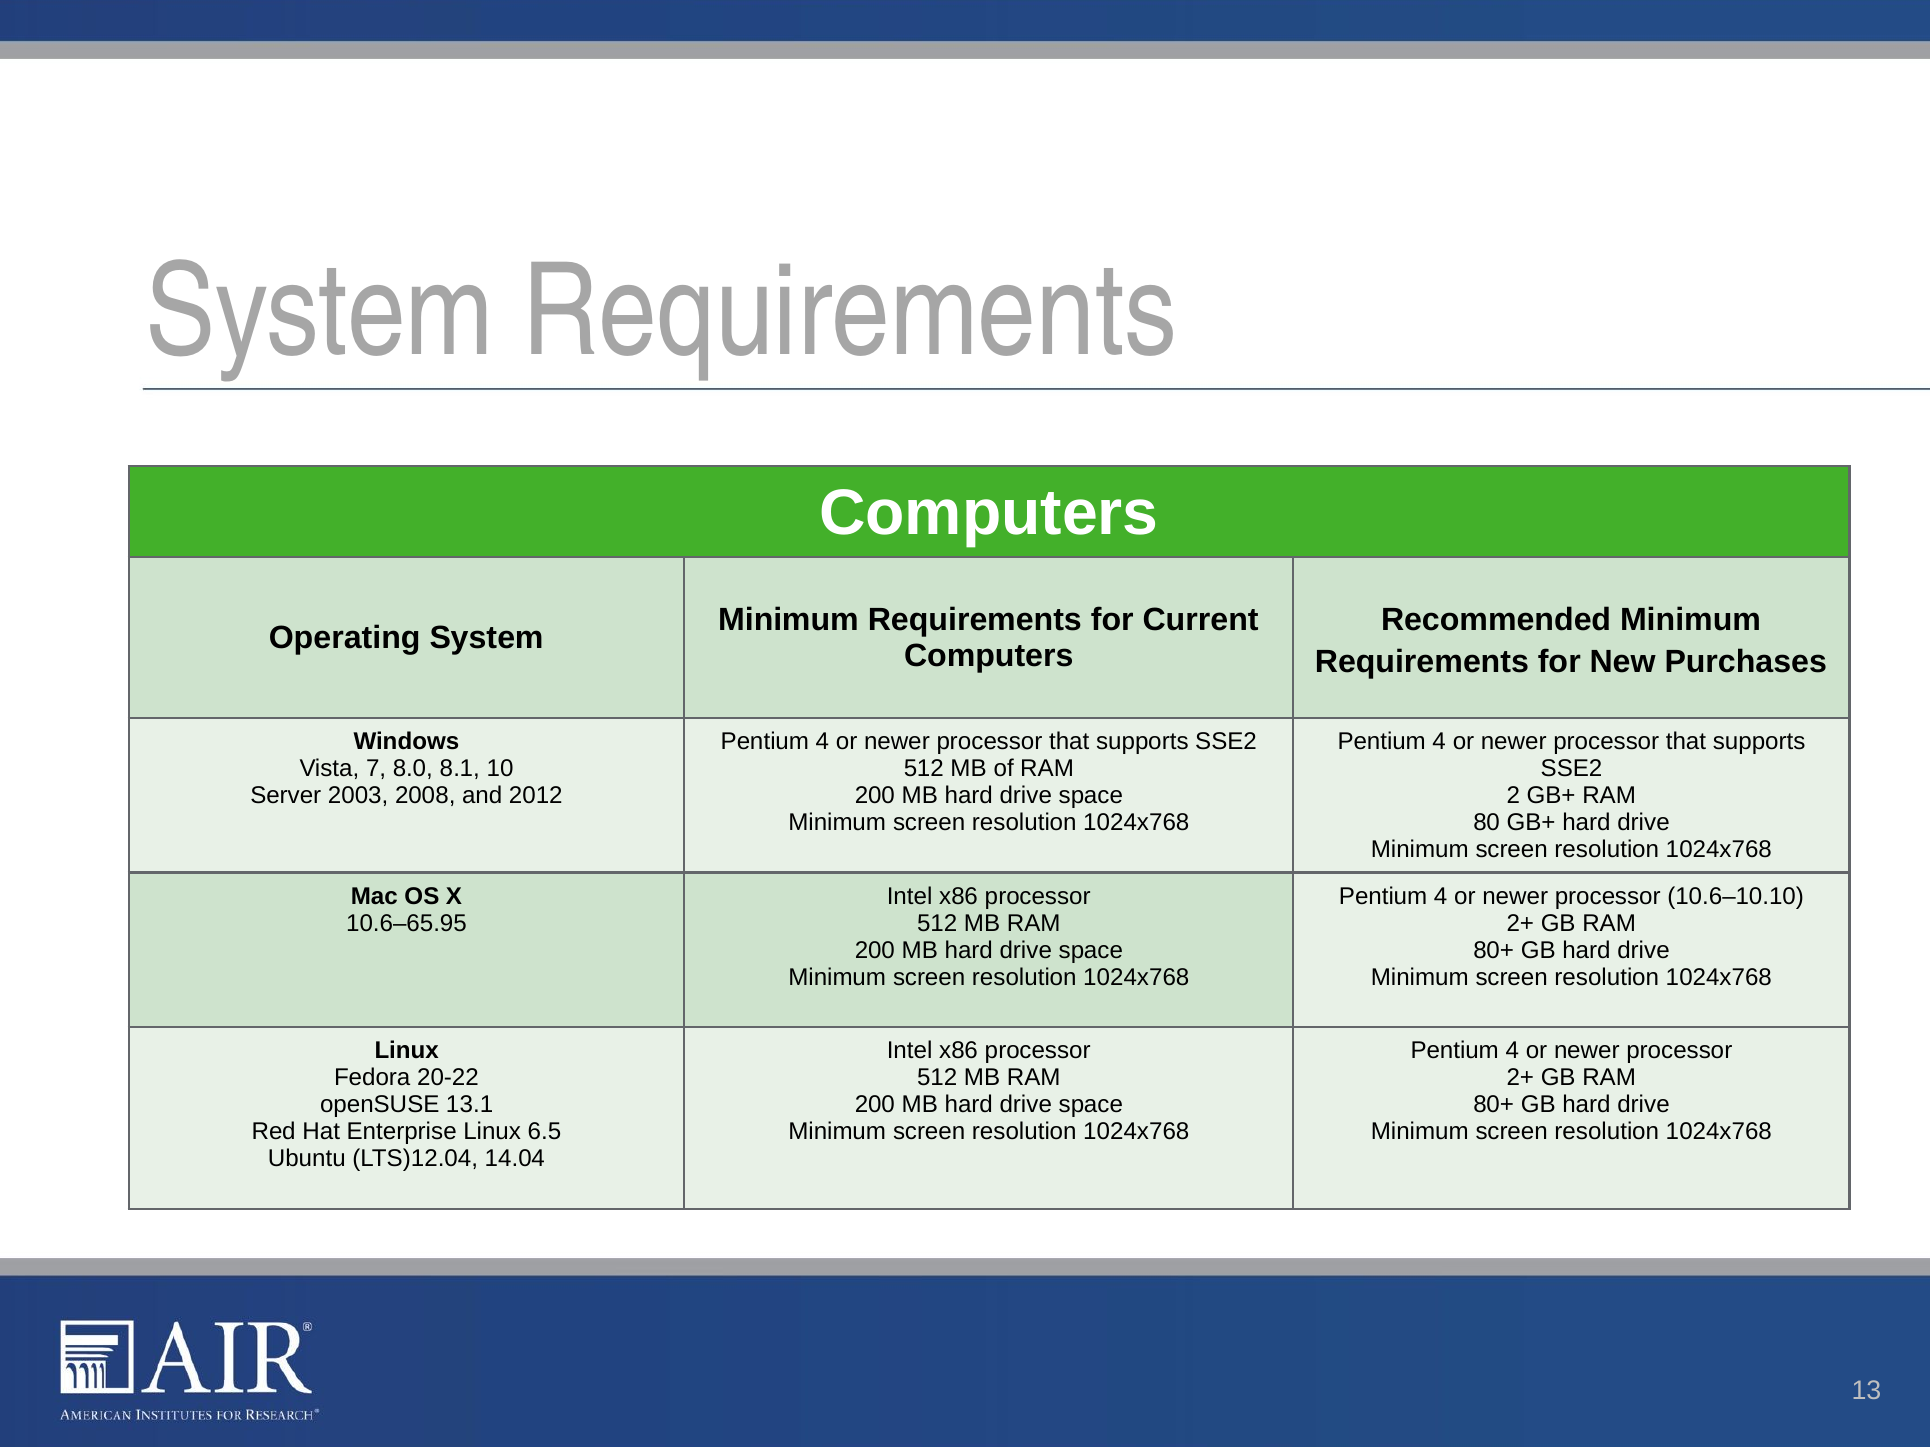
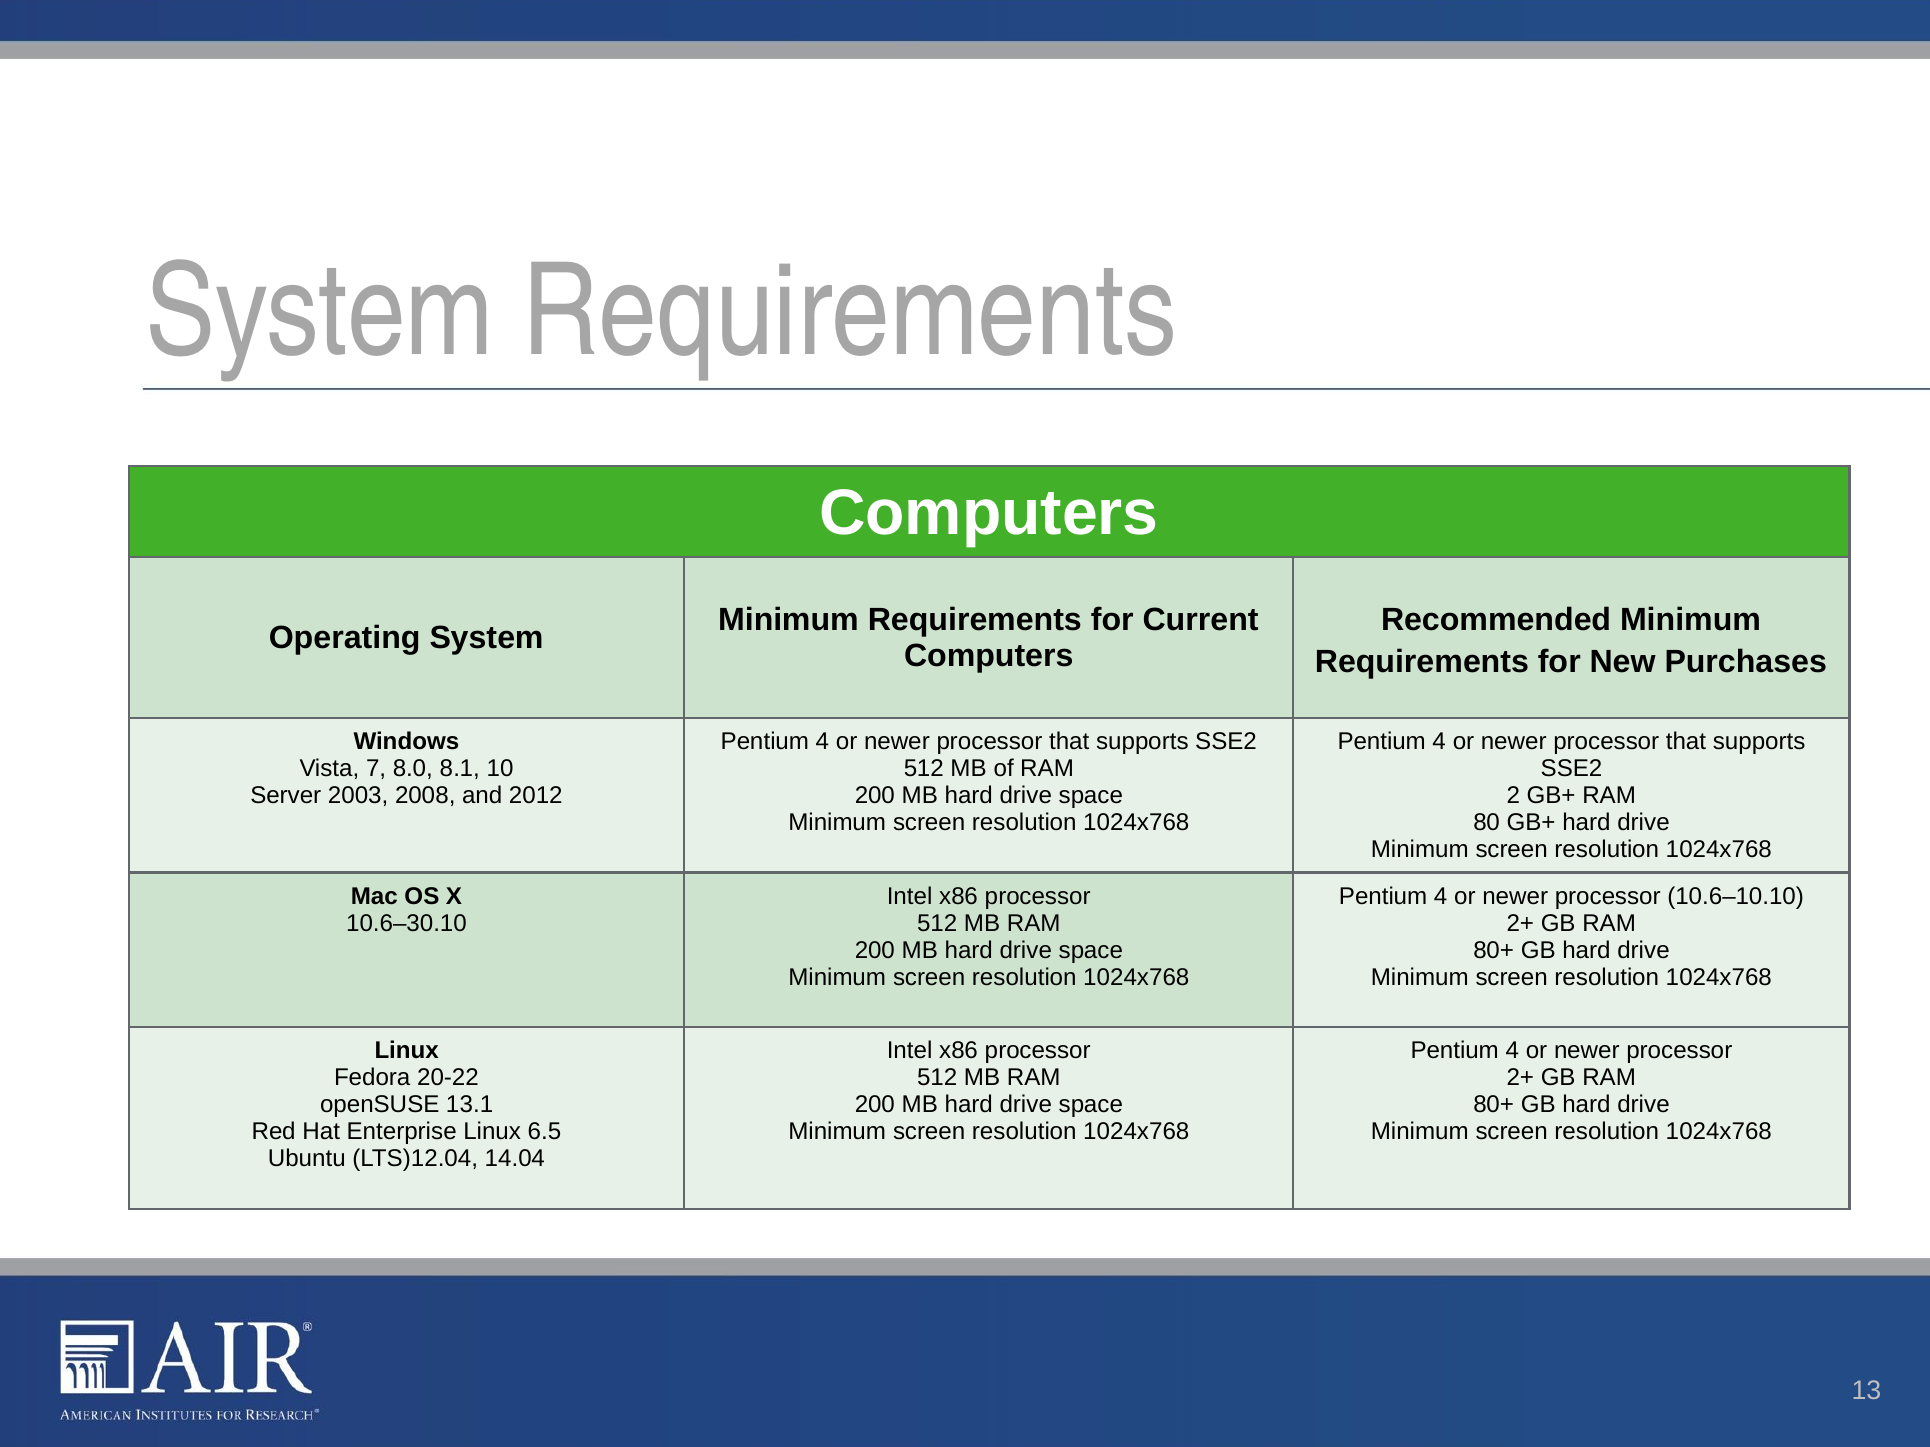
10.6–65.95: 10.6–65.95 -> 10.6–30.10 (406, 924)
